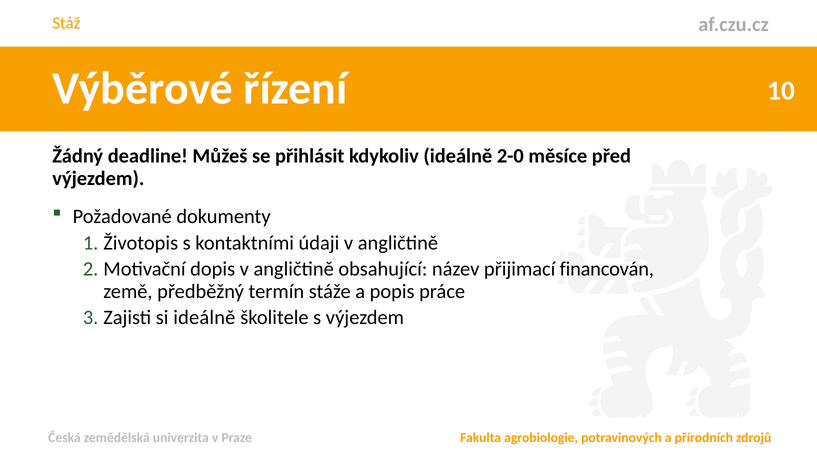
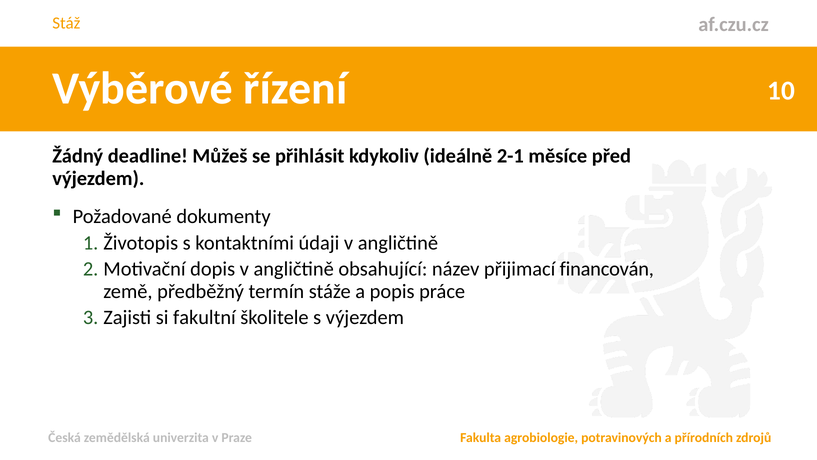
2-0: 2-0 -> 2-1 (510, 156)
si ideálně: ideálně -> fakultní (204, 317)
